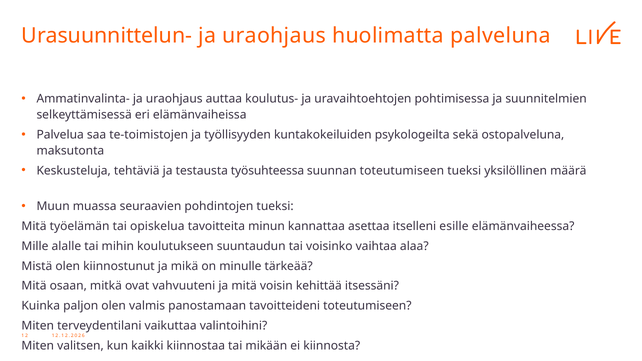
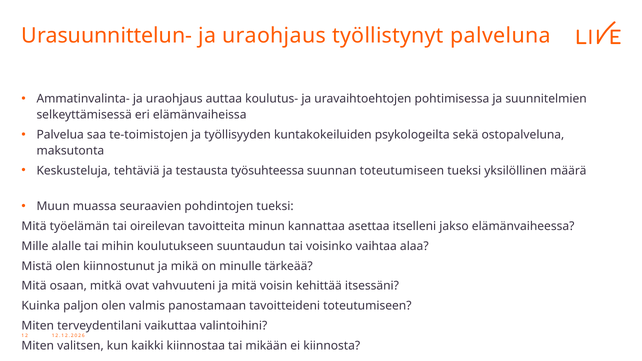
huolimatta: huolimatta -> työllistynyt (388, 36)
opiskelua: opiskelua -> oireilevan (157, 226)
esille: esille -> jakso (454, 226)
